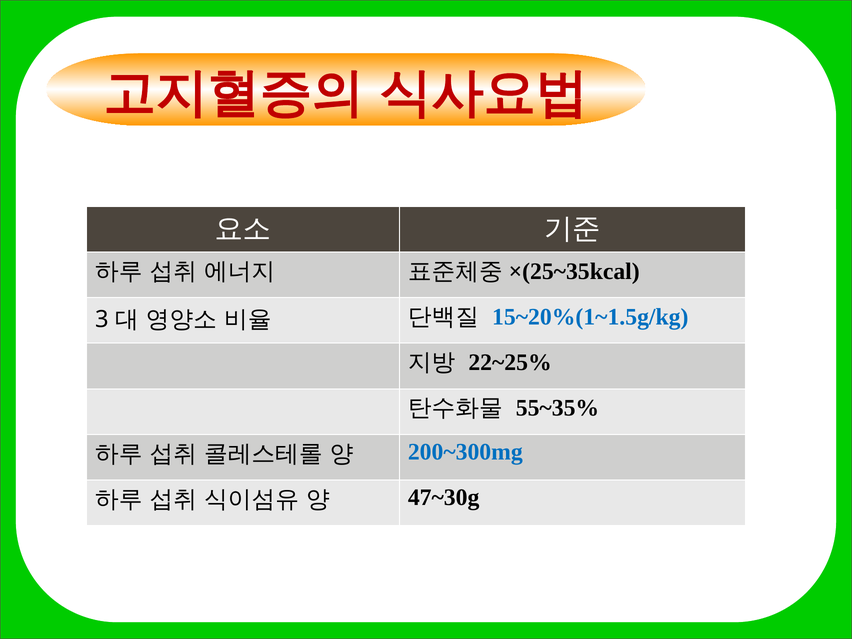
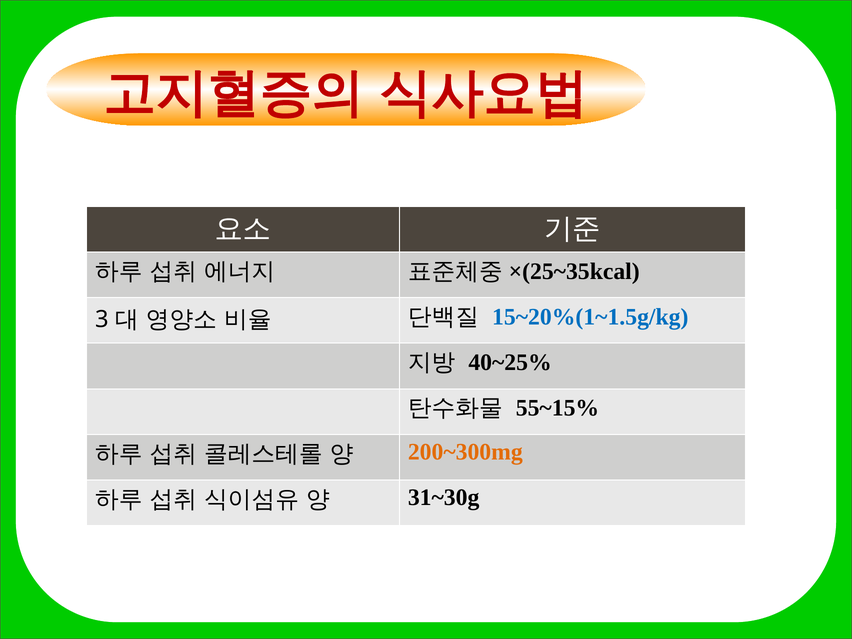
22~25%: 22~25% -> 40~25% (510, 363)
55~35%: 55~35% -> 55~15% (557, 408)
200~300mg colour: blue -> orange (465, 452)
47~30g: 47~30g -> 31~30g (444, 498)
